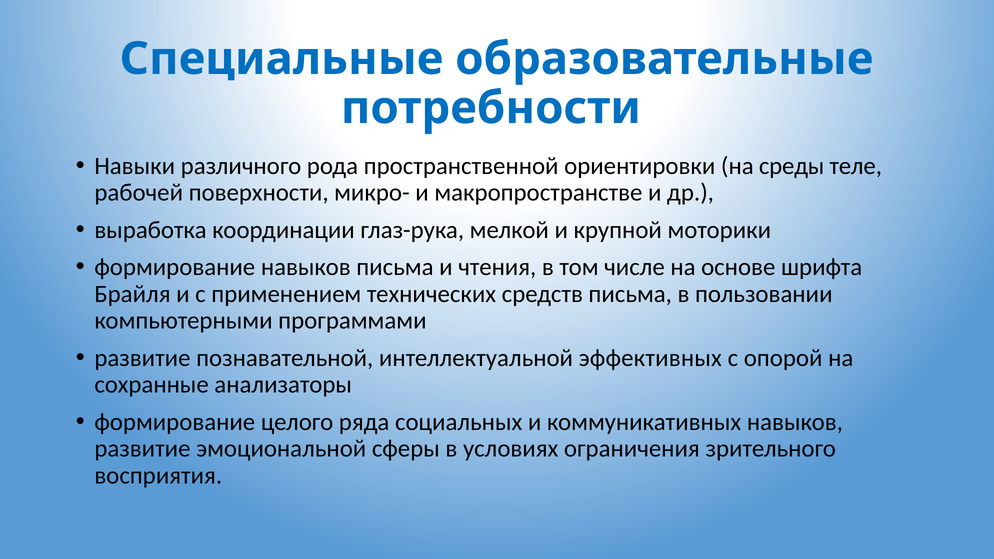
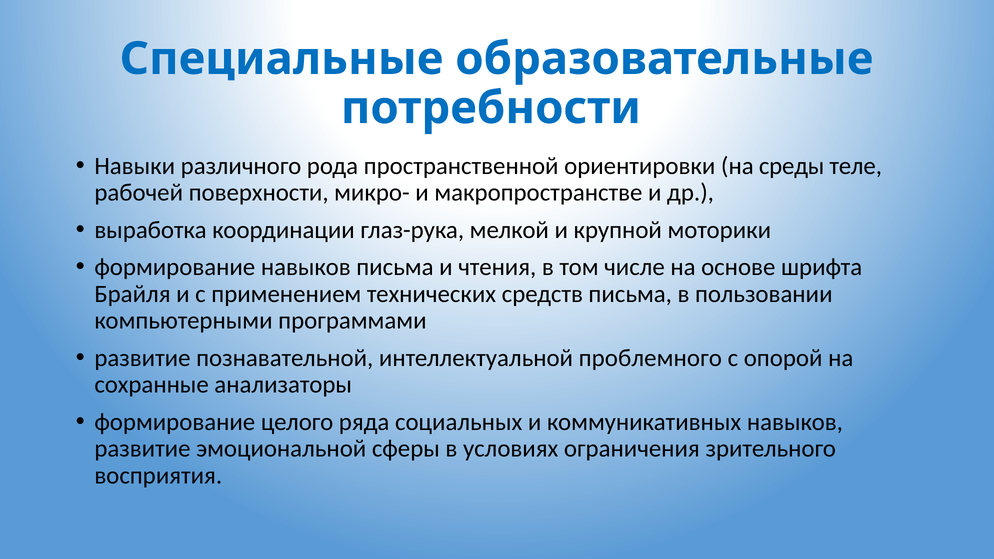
эффективных: эффективных -> проблемного (650, 358)
